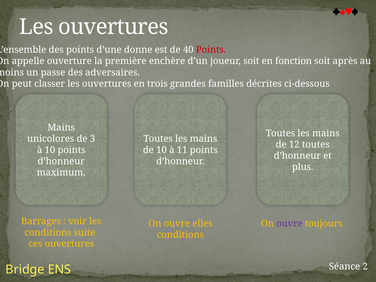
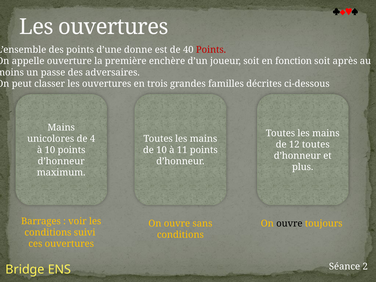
3: 3 -> 4 (93, 139)
elles: elles -> sans (202, 224)
ouvre colour: purple -> black (289, 224)
suite: suite -> suivi (85, 232)
